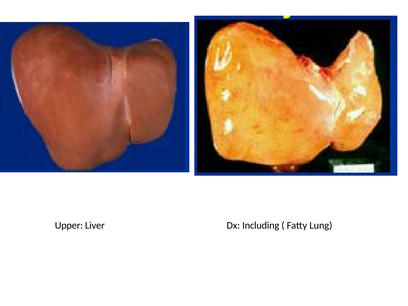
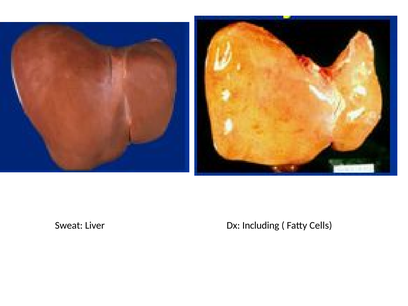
Upper: Upper -> Sweat (69, 226)
Lung: Lung -> Cells (321, 226)
